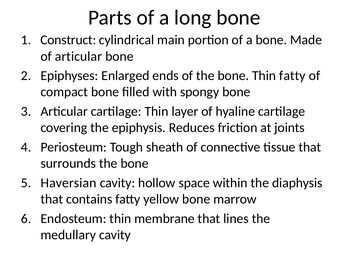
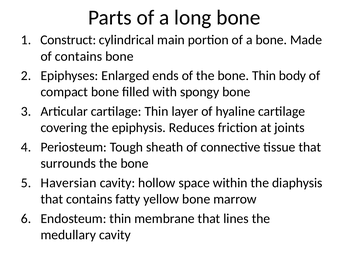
of articular: articular -> contains (79, 56)
Thin fatty: fatty -> body (293, 76)
